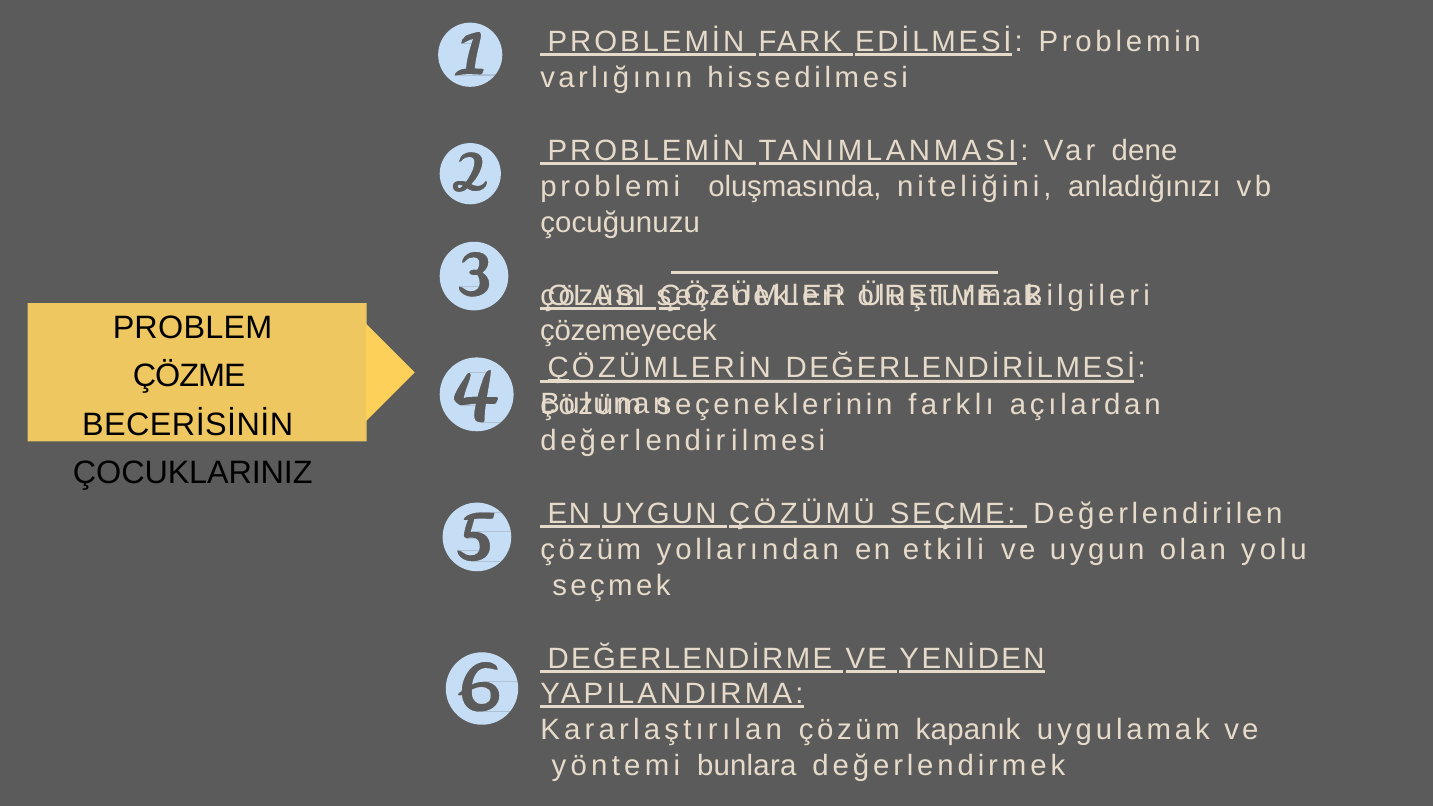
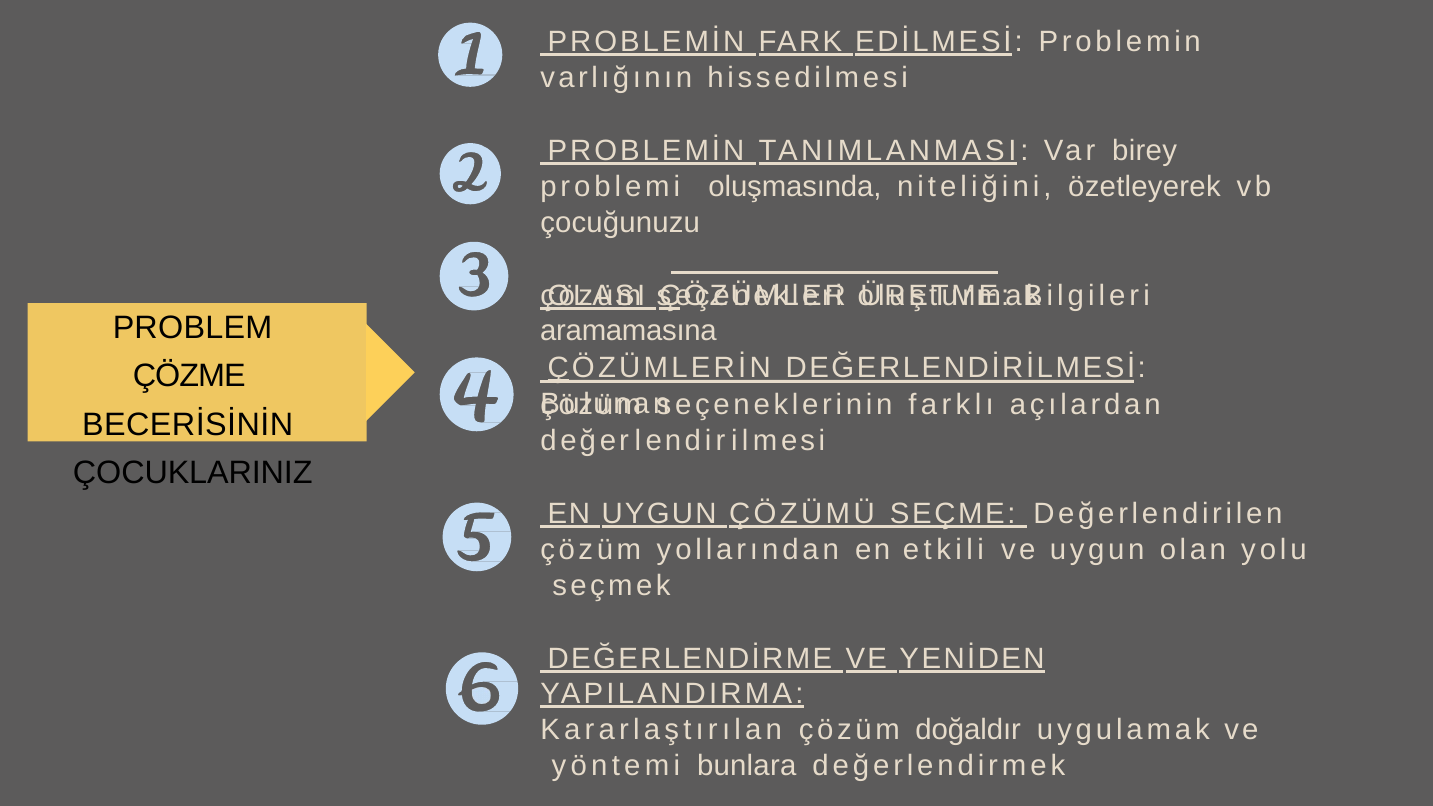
dene: dene -> birey (1145, 150)
anladığınızı: anladığınızı -> özetleyerek (1144, 187)
çözemeyecek: çözemeyecek -> aramamasına (628, 331)
kapanık: kapanık -> doğaldır (968, 730)
